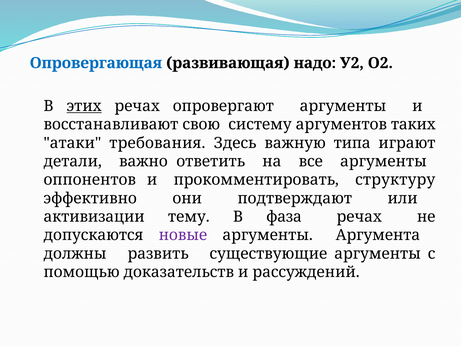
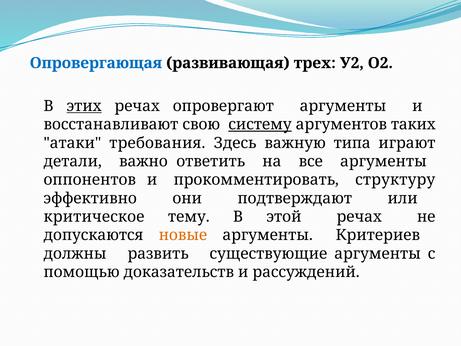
надо: надо -> трех (315, 63)
систему underline: none -> present (260, 124)
активизации: активизации -> критическое (94, 217)
фаза: фаза -> этой (284, 217)
новые colour: purple -> orange (183, 235)
Аргумента: Аргумента -> Критериев (378, 235)
